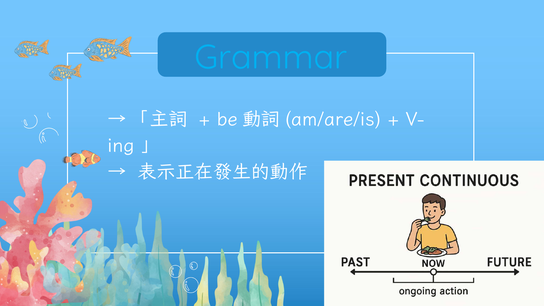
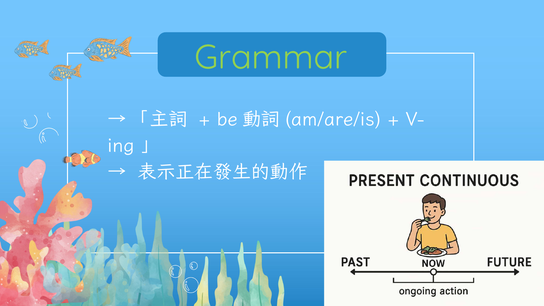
Grammar colour: light blue -> light green (271, 57)
